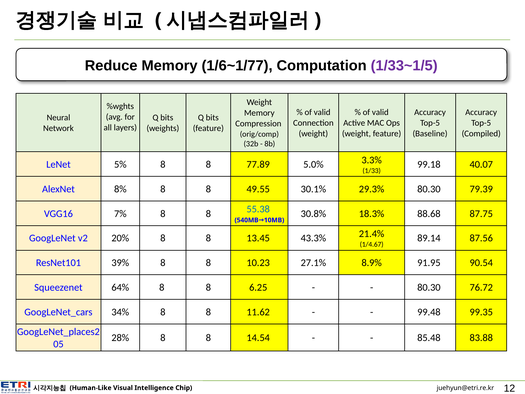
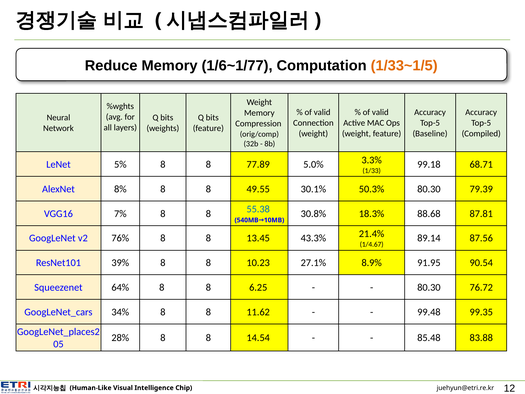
1/33~1/5 colour: purple -> orange (404, 66)
40.07: 40.07 -> 68.71 (481, 164)
29.3%: 29.3% -> 50.3% (372, 189)
87.75: 87.75 -> 87.81 (481, 214)
20%: 20% -> 76% (120, 238)
